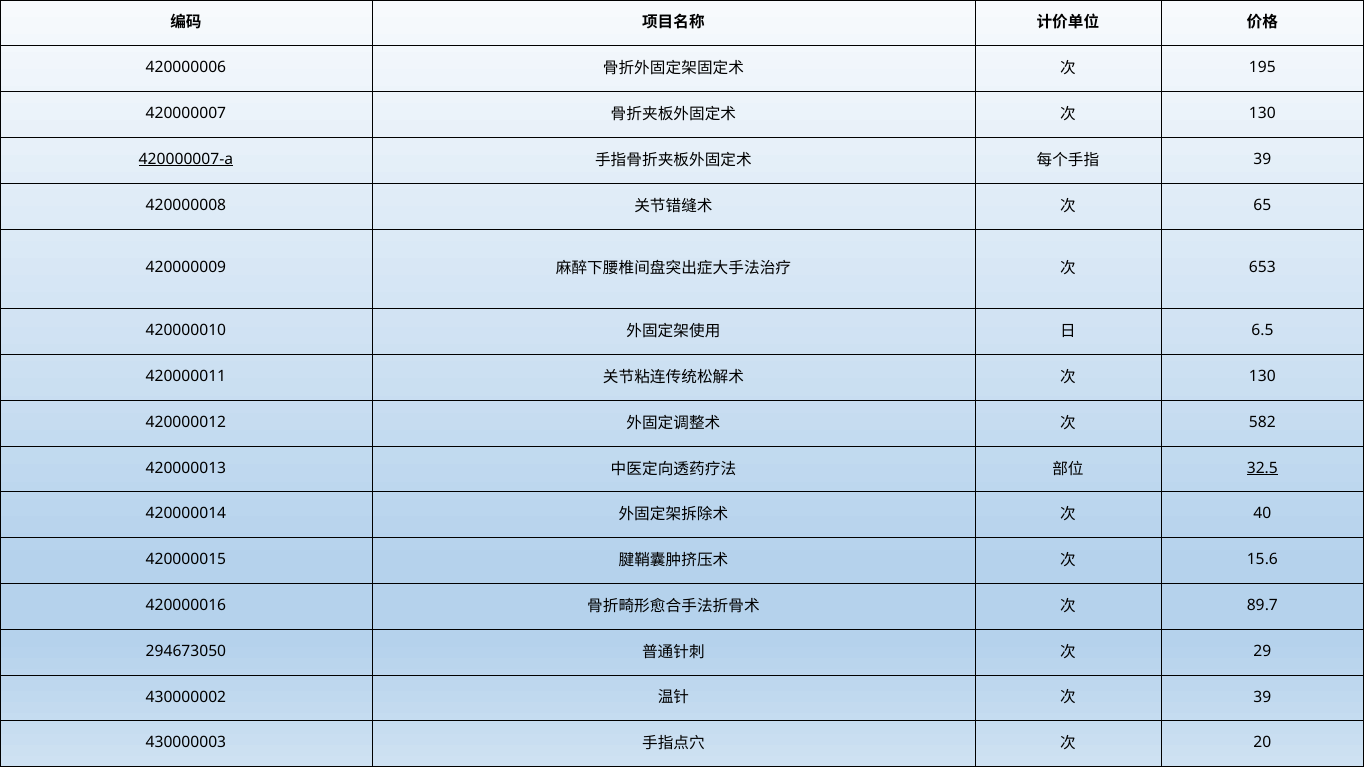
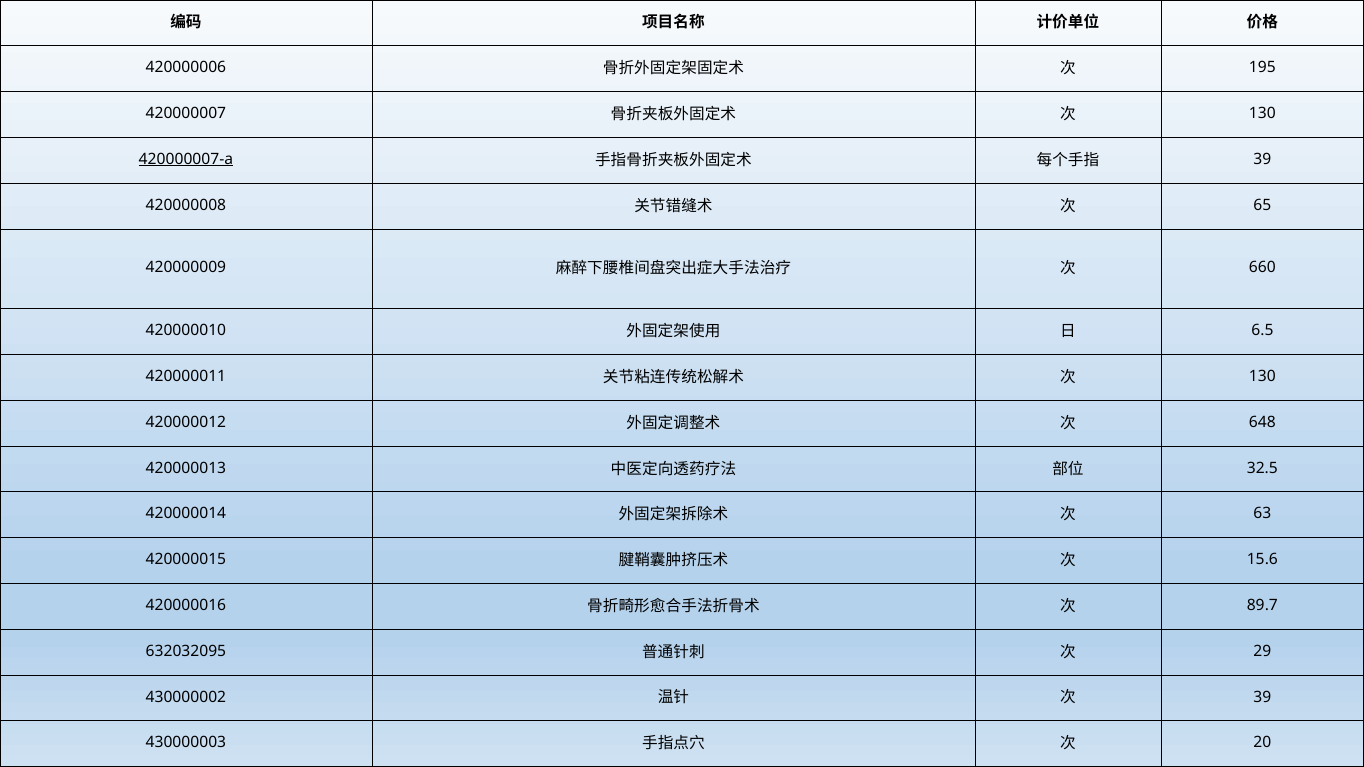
653: 653 -> 660 (1262, 268)
582: 582 -> 648 (1262, 422)
32.5 underline: present -> none (1262, 468)
40: 40 -> 63 (1262, 514)
294673050: 294673050 -> 632032095 (186, 651)
